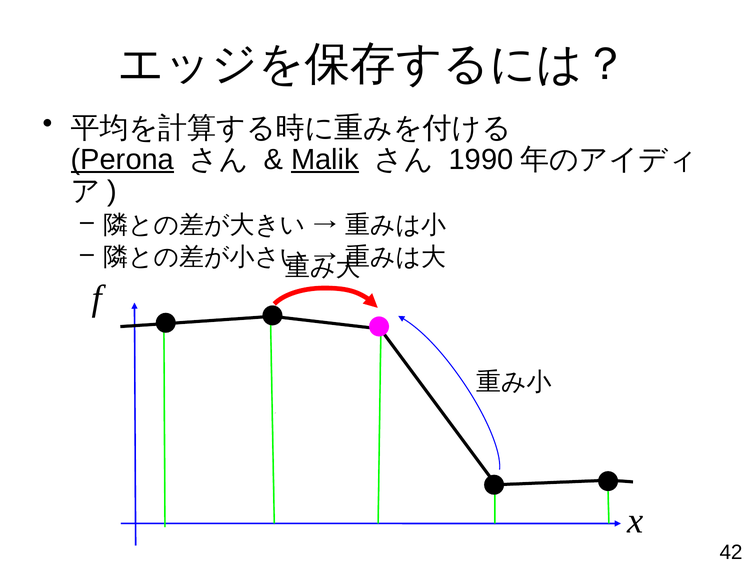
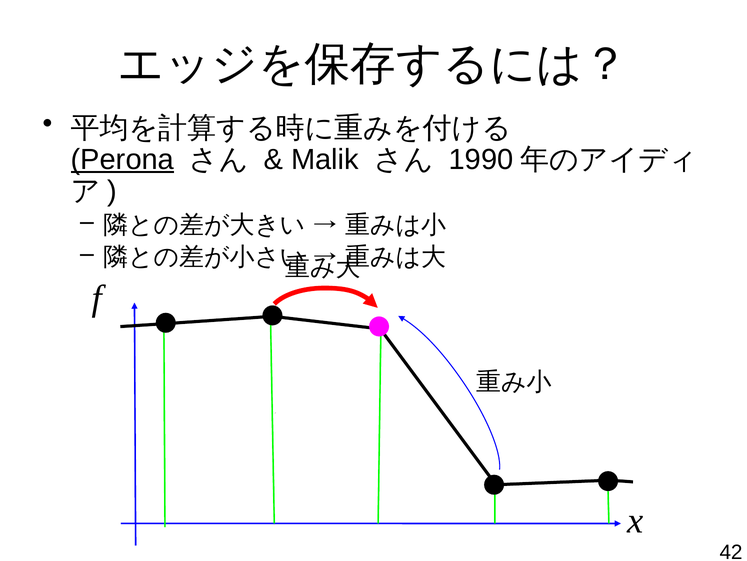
Malik underline: present -> none (325, 159)
